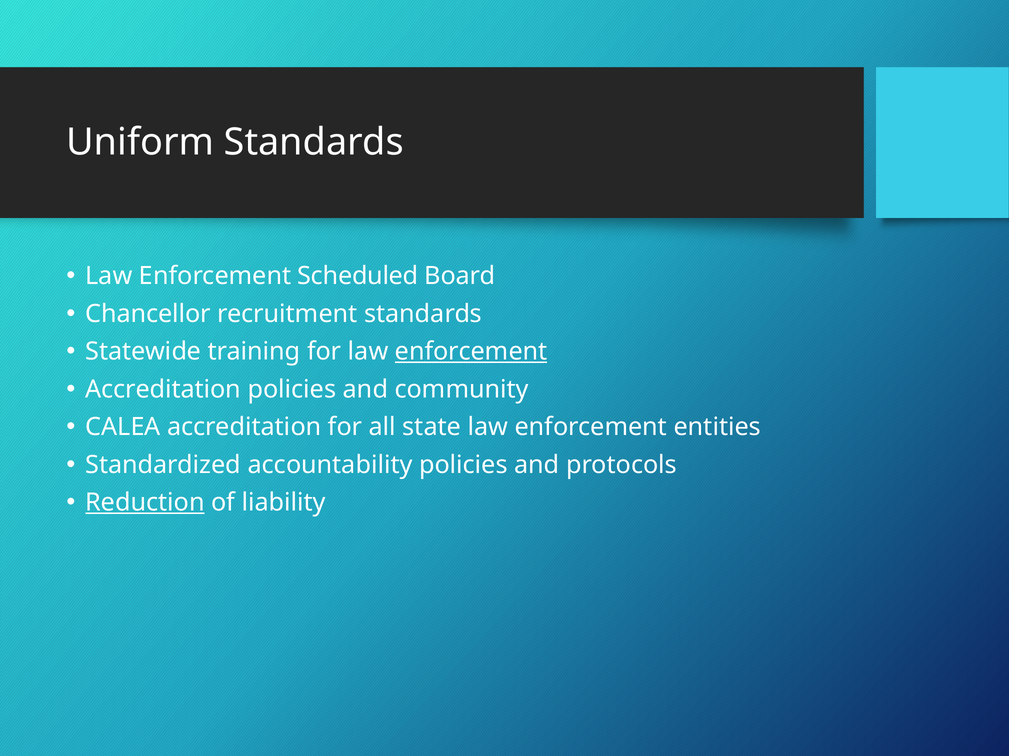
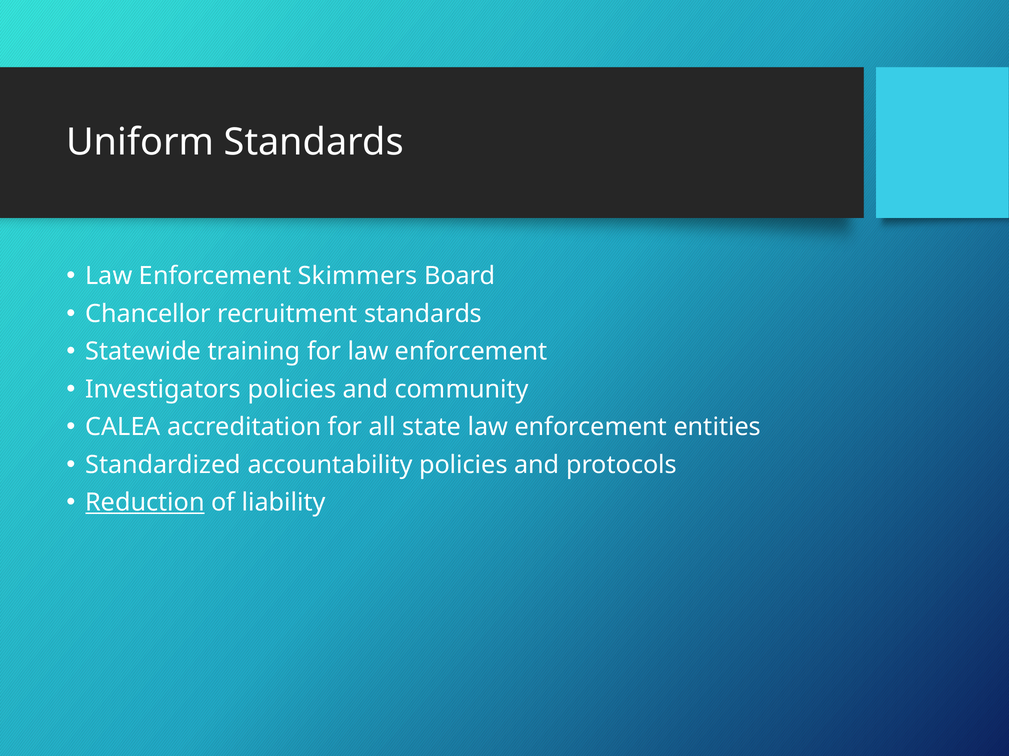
Scheduled: Scheduled -> Skimmers (358, 276)
enforcement underline: present -> none (471, 352)
Accreditation: Accreditation -> Investigators (163, 390)
